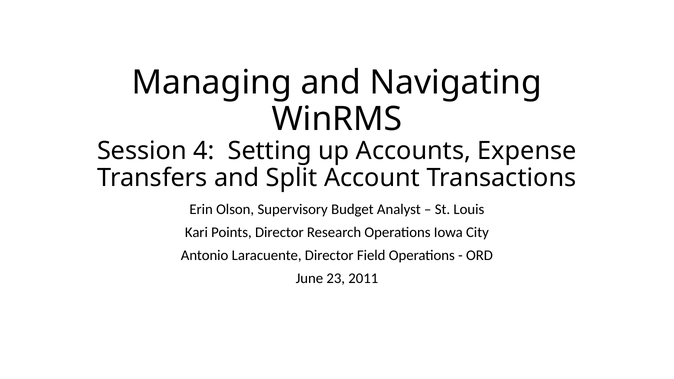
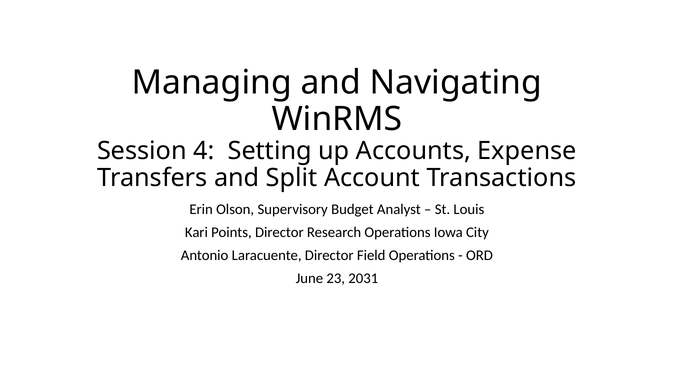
2011: 2011 -> 2031 (363, 278)
